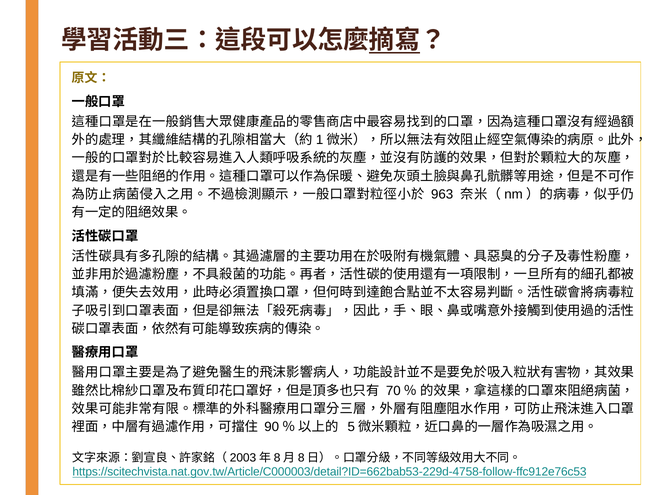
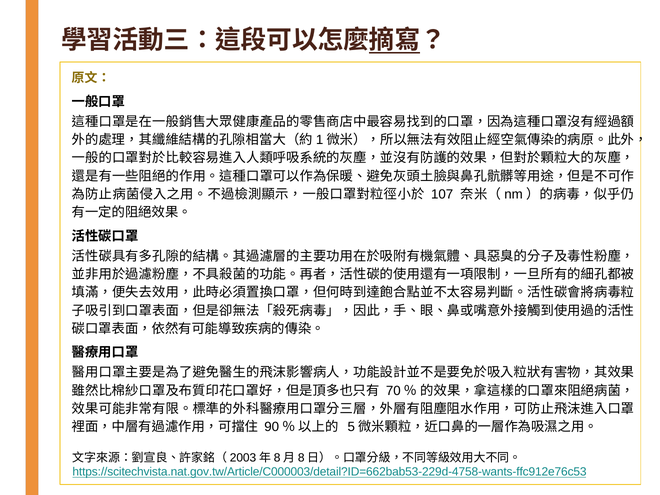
963: 963 -> 107 (442, 194)
https://scitechvista.nat.gov.tw/Article/C000003/detail?ID=662bab53-229d-4758-follow-ffc912e76c53: https://scitechvista.nat.gov.tw/Article/C000003/detail?ID=662bab53-229d-4758-follow-ffc912e76c53 -> https://scitechvista.nat.gov.tw/Article/C000003/detail?ID=662bab53-229d-4758-wants-ffc912e76c53 (330, 472)
